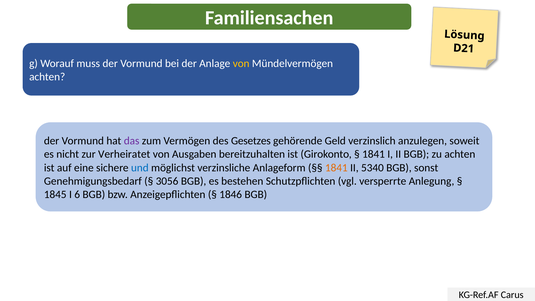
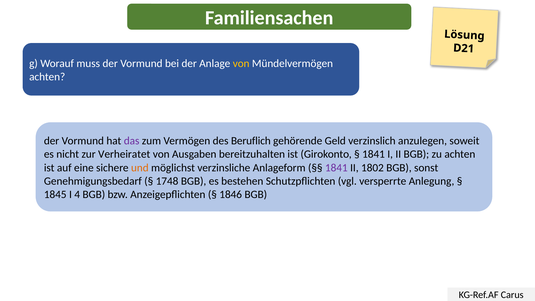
Gesetzes: Gesetzes -> Beruflich (251, 141)
und colour: blue -> orange (140, 168)
1841 colour: orange -> purple (336, 168)
5340: 5340 -> 1802 (372, 168)
3056: 3056 -> 1748 (167, 181)
6: 6 -> 4 (77, 194)
